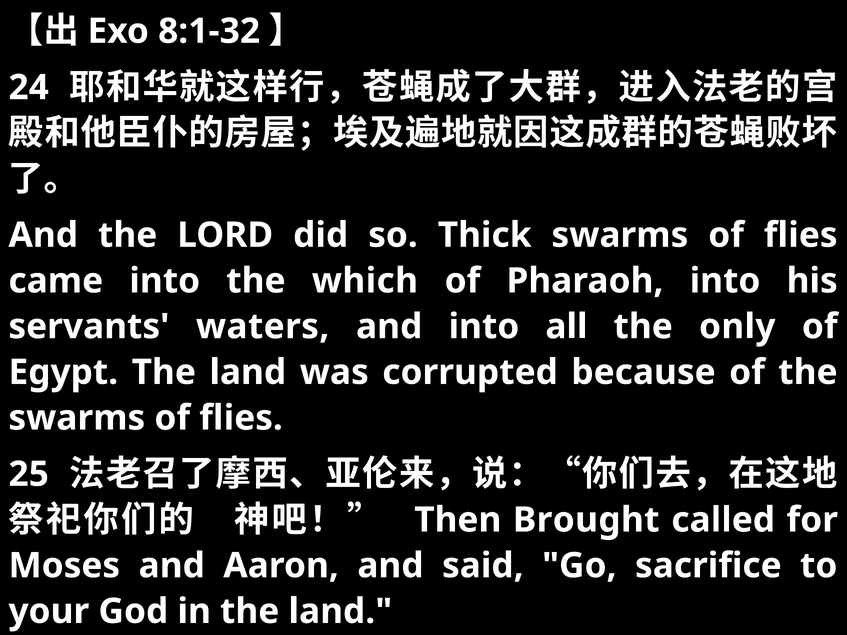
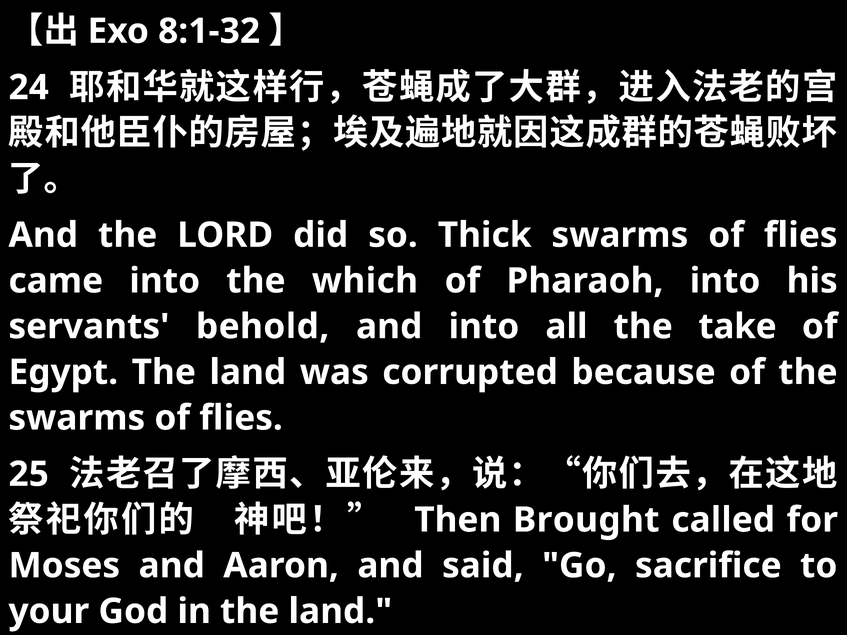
waters: waters -> behold (263, 327)
only: only -> take (738, 327)
